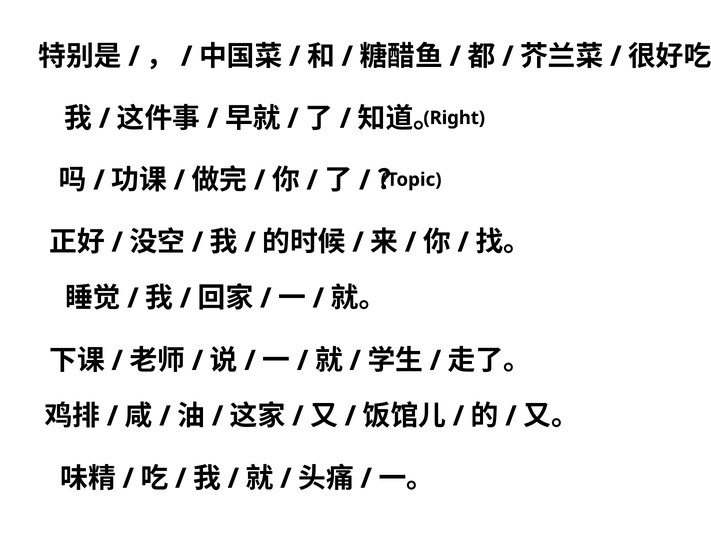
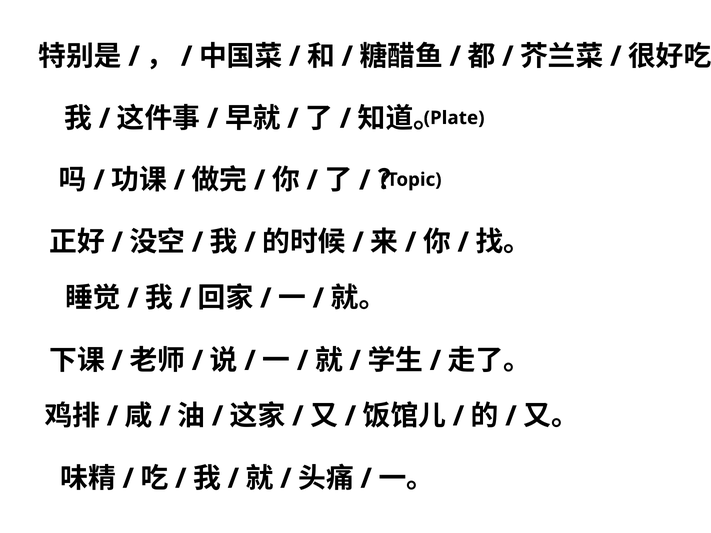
Right: Right -> Plate (454, 118)
